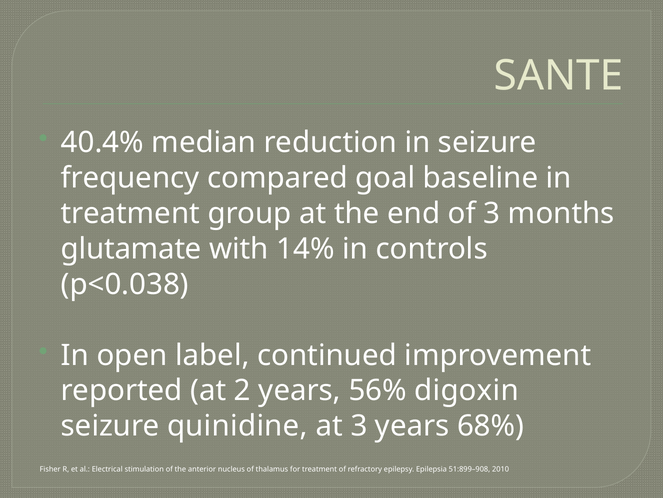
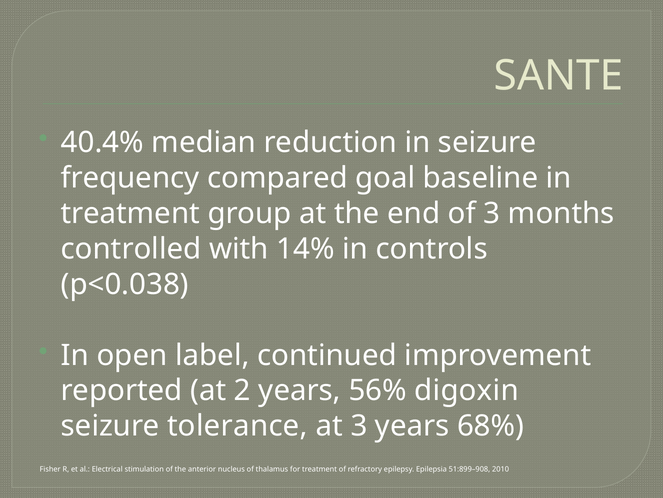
glutamate: glutamate -> controlled (131, 249)
quinidine: quinidine -> tolerance (237, 426)
